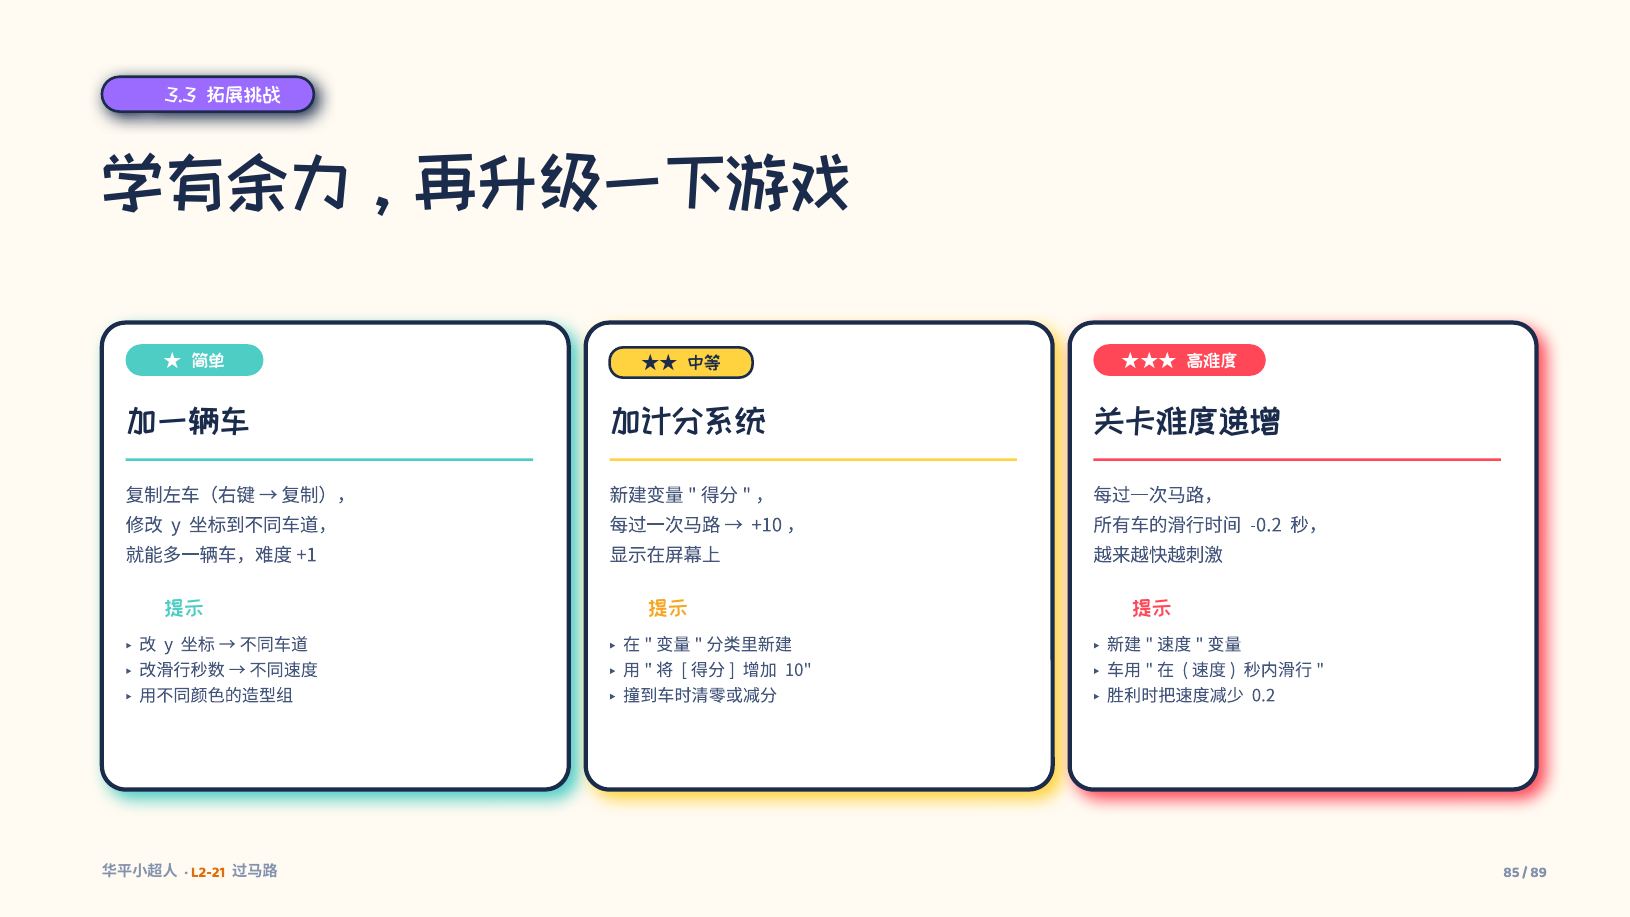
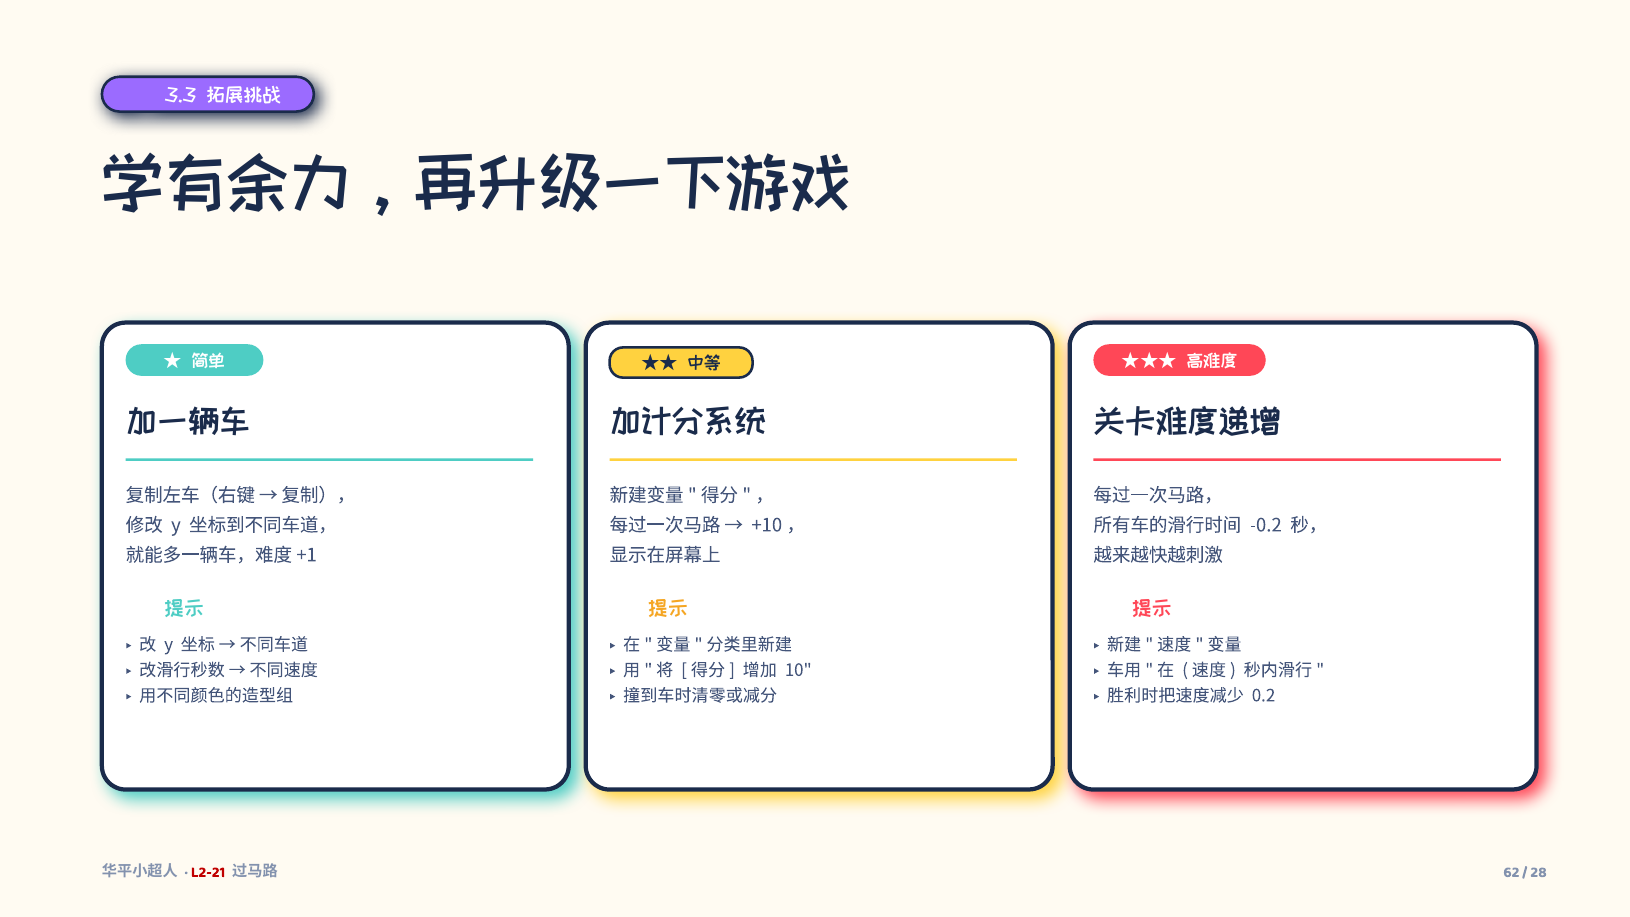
L2-21 colour: orange -> red (208, 872)
85: 85 -> 62 (1511, 872)
89: 89 -> 28 (1539, 872)
